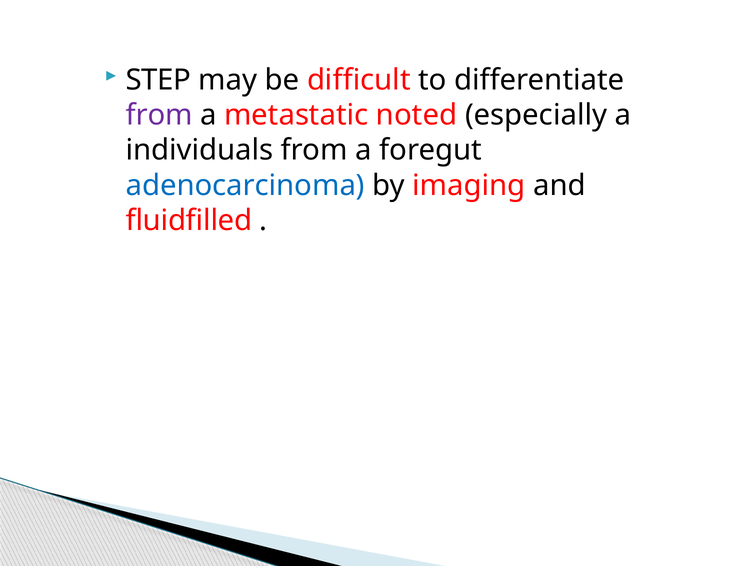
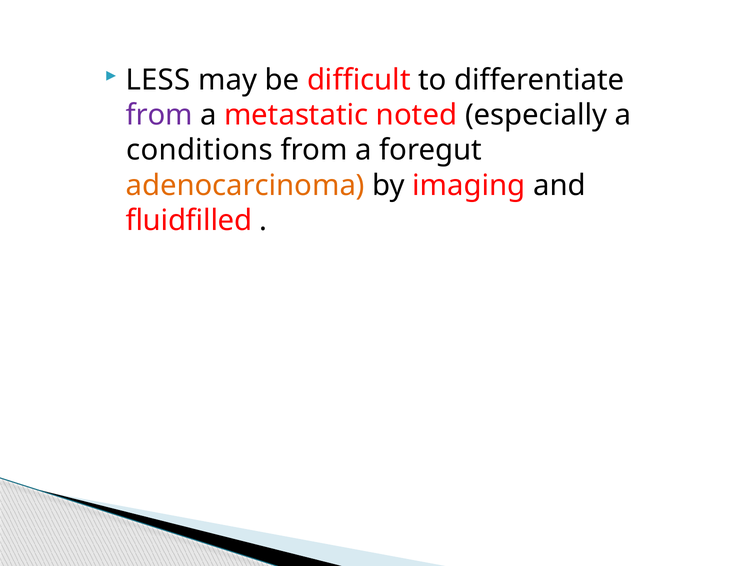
STEP: STEP -> LESS (158, 80)
individuals: individuals -> conditions (199, 150)
adenocarcinoma colour: blue -> orange (245, 185)
